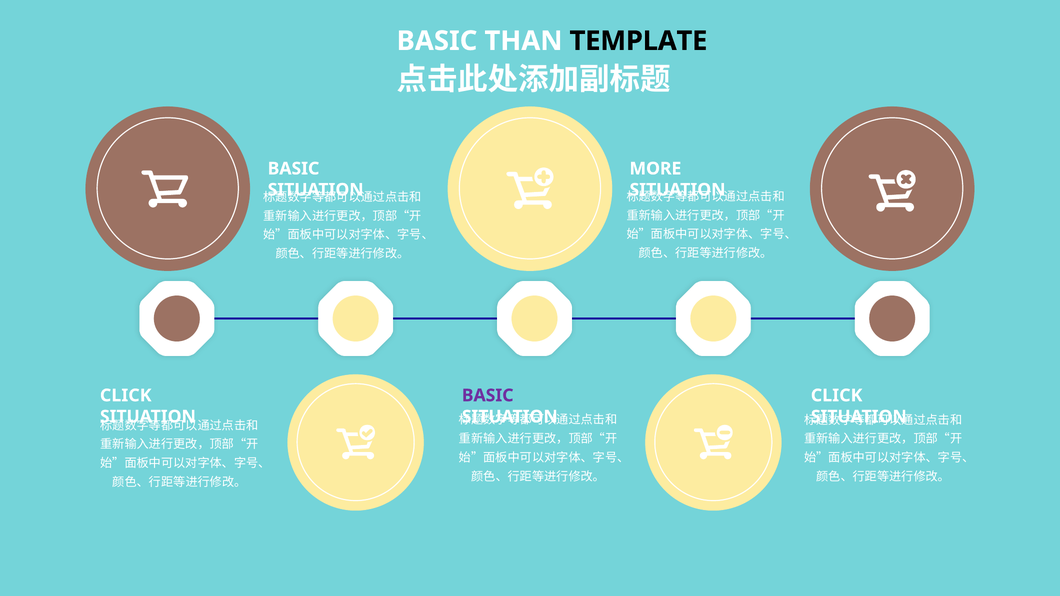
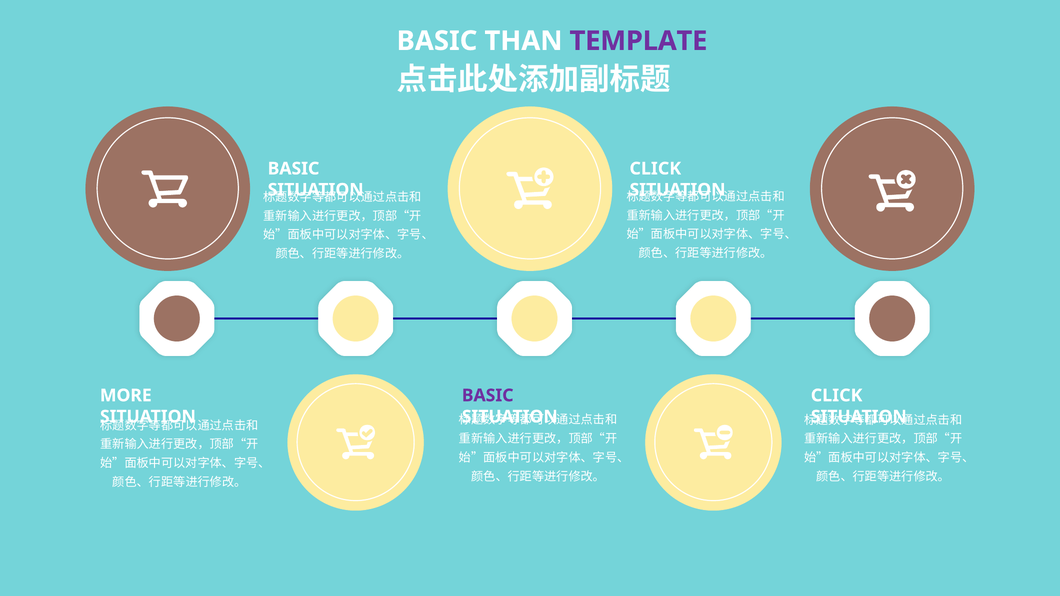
TEMPLATE colour: black -> purple (639, 41)
MORE: MORE -> CLICK (655, 169)
CLICK: CLICK -> MORE (126, 396)
